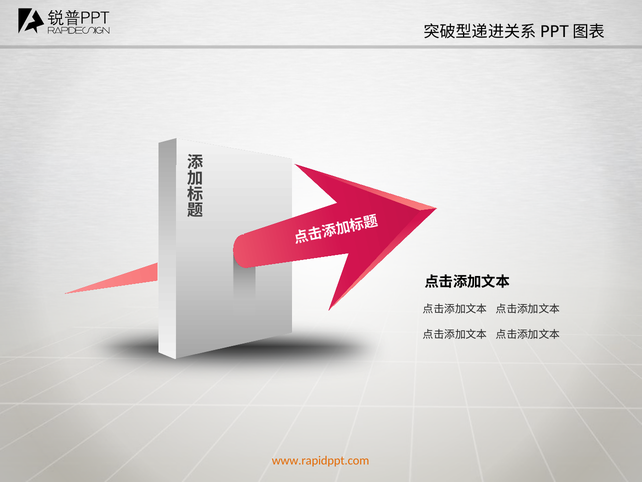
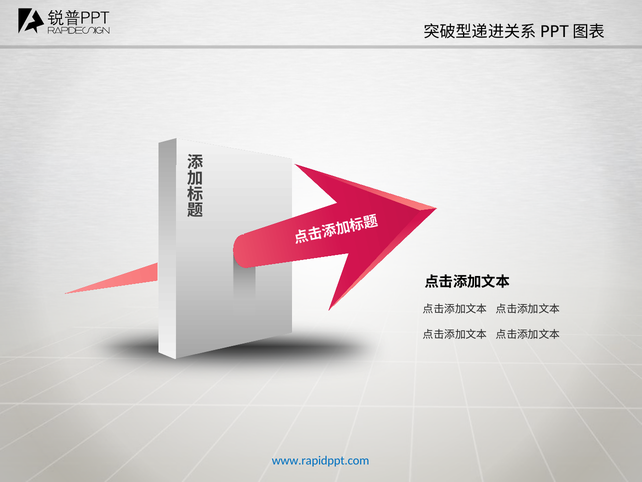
www.rapidppt.com colour: orange -> blue (321, 460)
